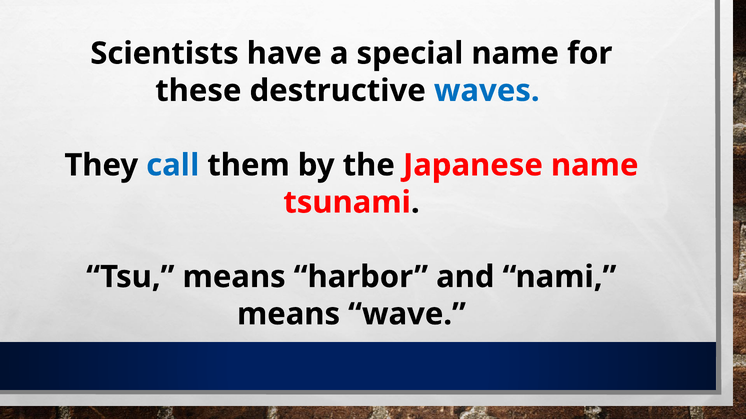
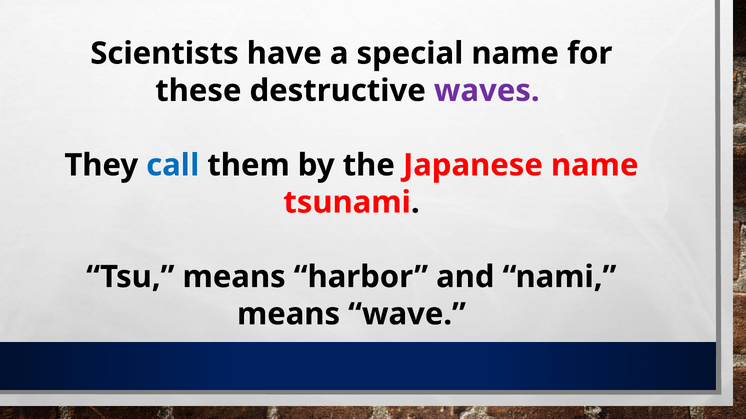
waves colour: blue -> purple (487, 91)
